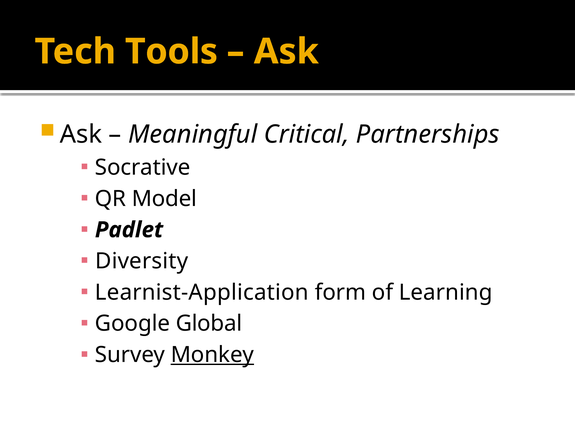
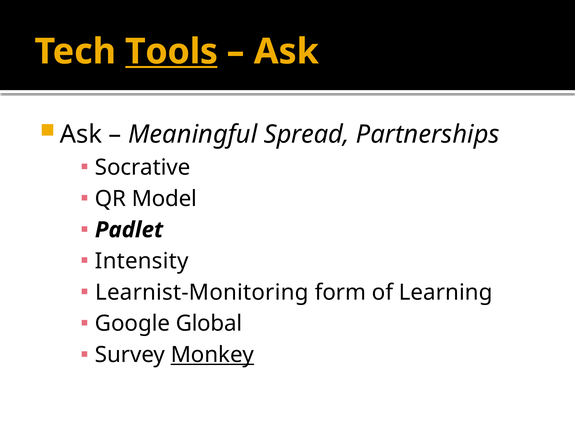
Tools underline: none -> present (171, 52)
Critical: Critical -> Spread (307, 135)
Diversity: Diversity -> Intensity (142, 261)
Learnist-Application: Learnist-Application -> Learnist-Monitoring (202, 293)
